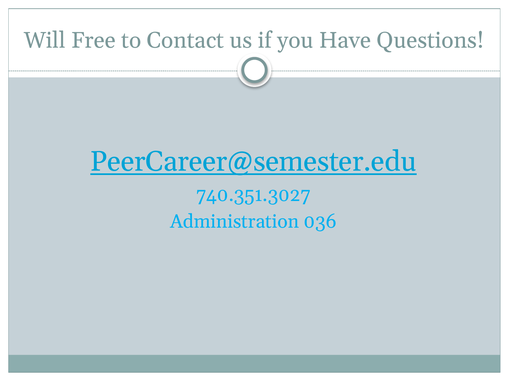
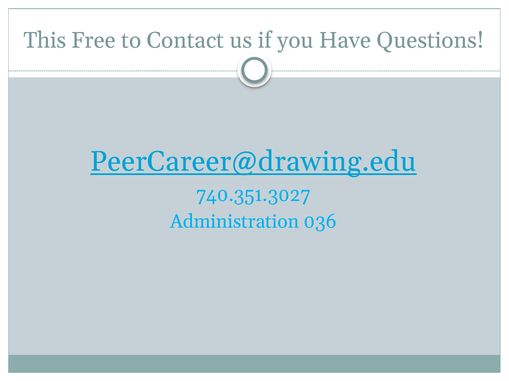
Will: Will -> This (45, 40)
PeerCareer@semester.edu: PeerCareer@semester.edu -> PeerCareer@drawing.edu (253, 162)
